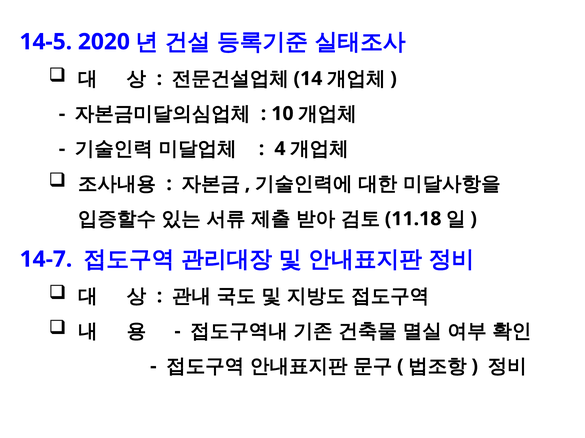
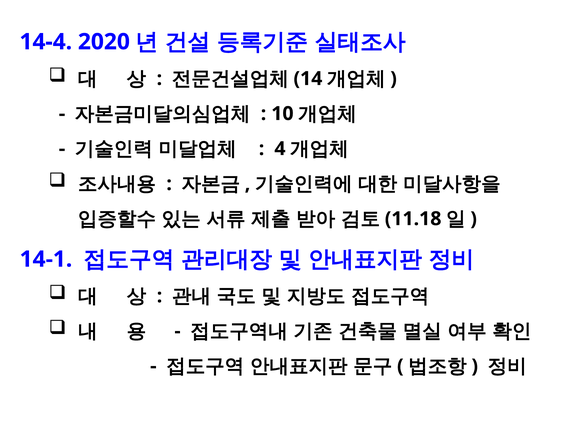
14-5: 14-5 -> 14-4 (46, 42)
14-7: 14-7 -> 14-1 (46, 260)
